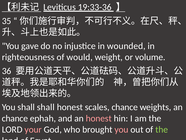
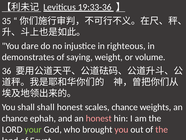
gave: gave -> dare (30, 46)
wounded: wounded -> righteous (126, 46)
righteousness: righteousness -> demonstrates (28, 57)
would: would -> saying (80, 57)
your colour: pink -> light green (33, 129)
the colour: light green -> pink (162, 129)
